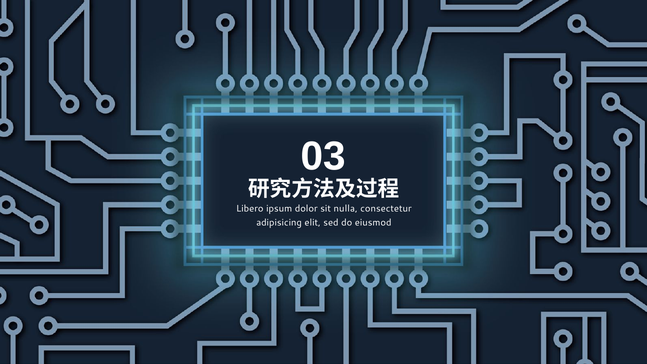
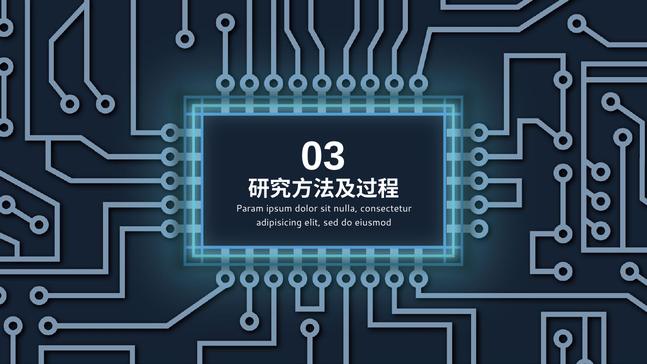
Libero: Libero -> Param (250, 209)
